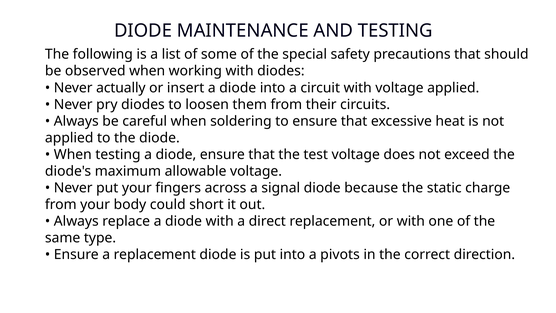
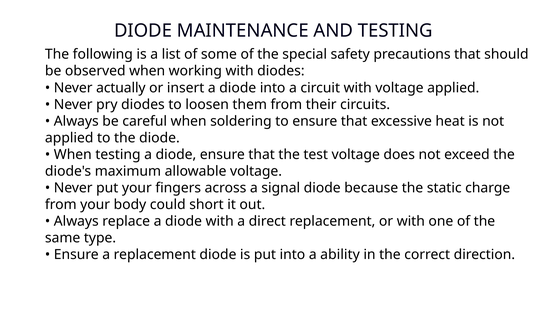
pivots: pivots -> ability (340, 254)
